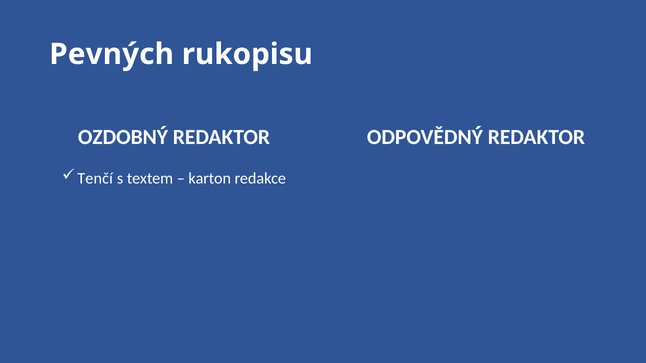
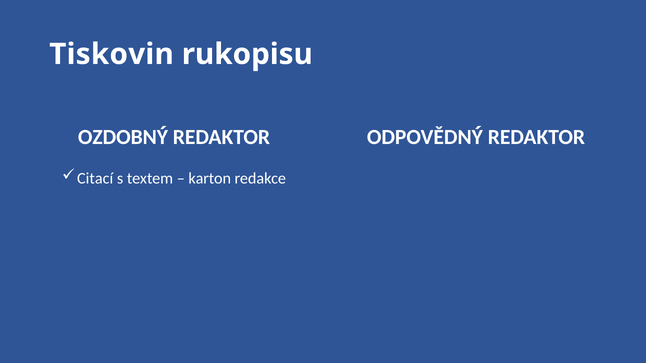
Pevných: Pevných -> Tiskovin (112, 54)
Tenčí: Tenčí -> Citací (95, 179)
